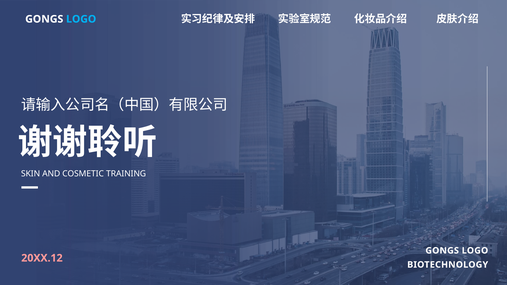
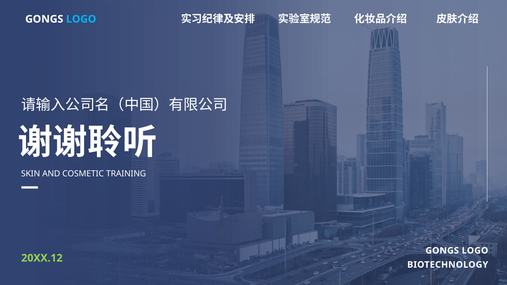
20XX.12 colour: pink -> light green (42, 258)
